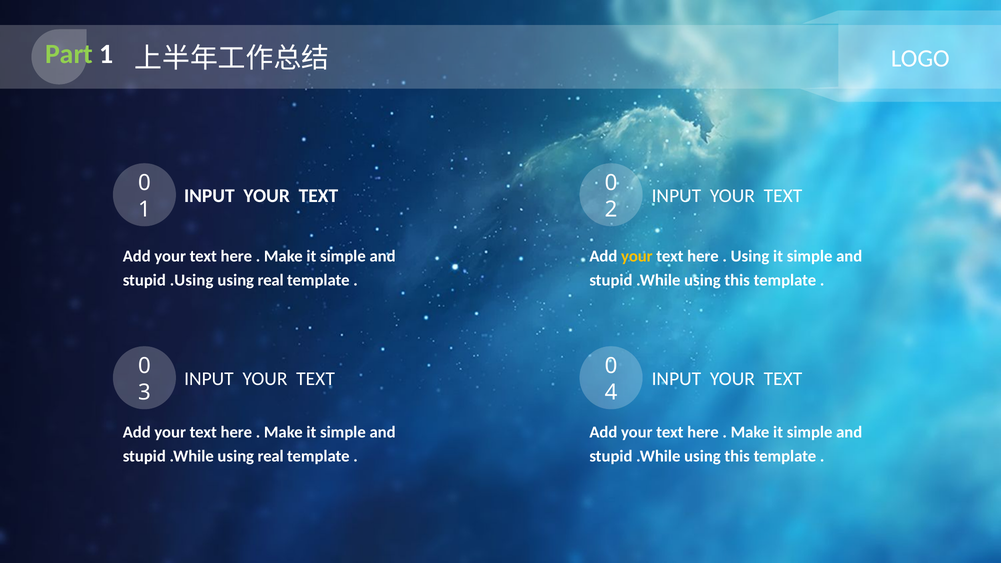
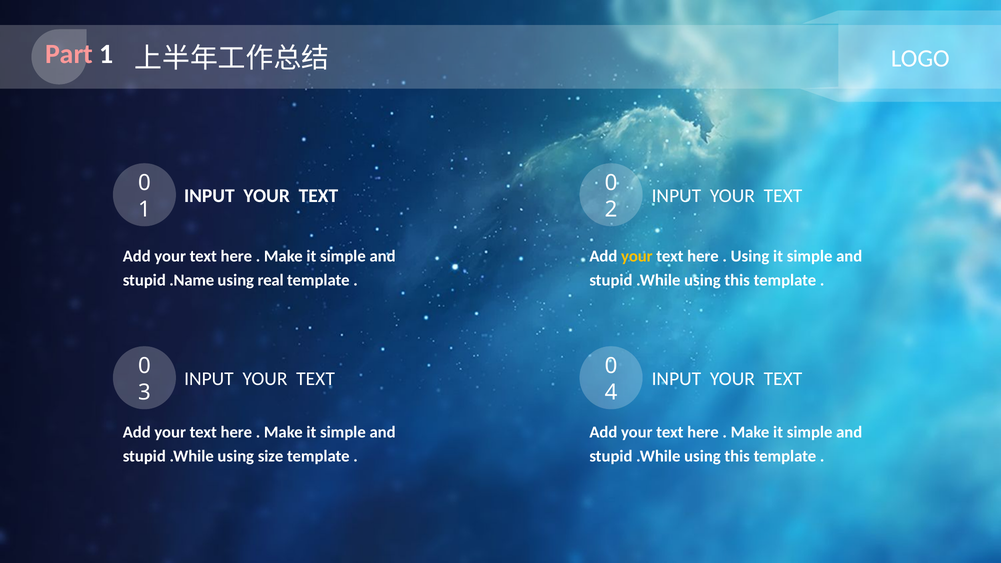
Part colour: light green -> pink (69, 54)
.Using: .Using -> .Name (192, 280)
.While using real: real -> size (271, 456)
